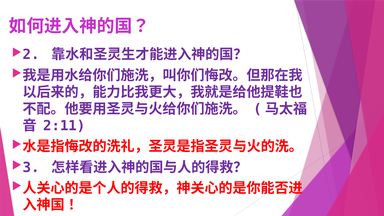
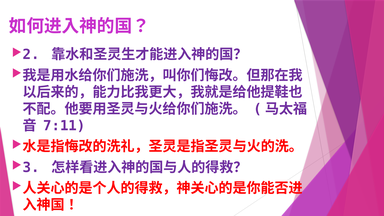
2:11: 2:11 -> 7:11 (64, 126)
